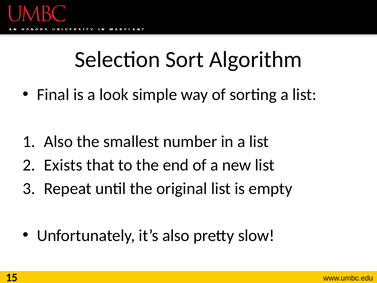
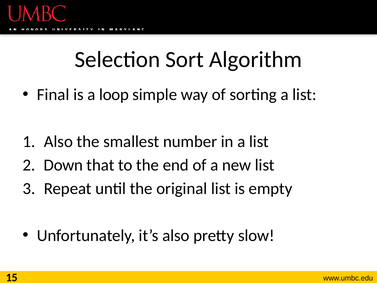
look: look -> loop (114, 95)
Exists: Exists -> Down (63, 165)
